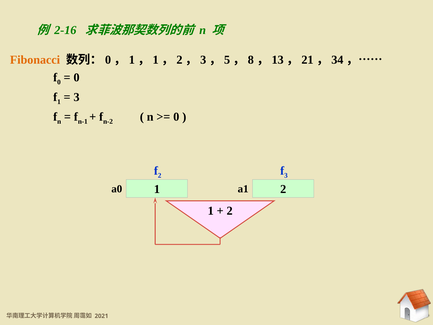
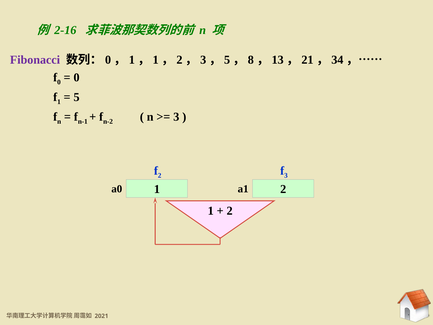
Fibonacci colour: orange -> purple (35, 60)
3: 3 -> 5 (77, 97)
0: 0 -> 3 (176, 117)
